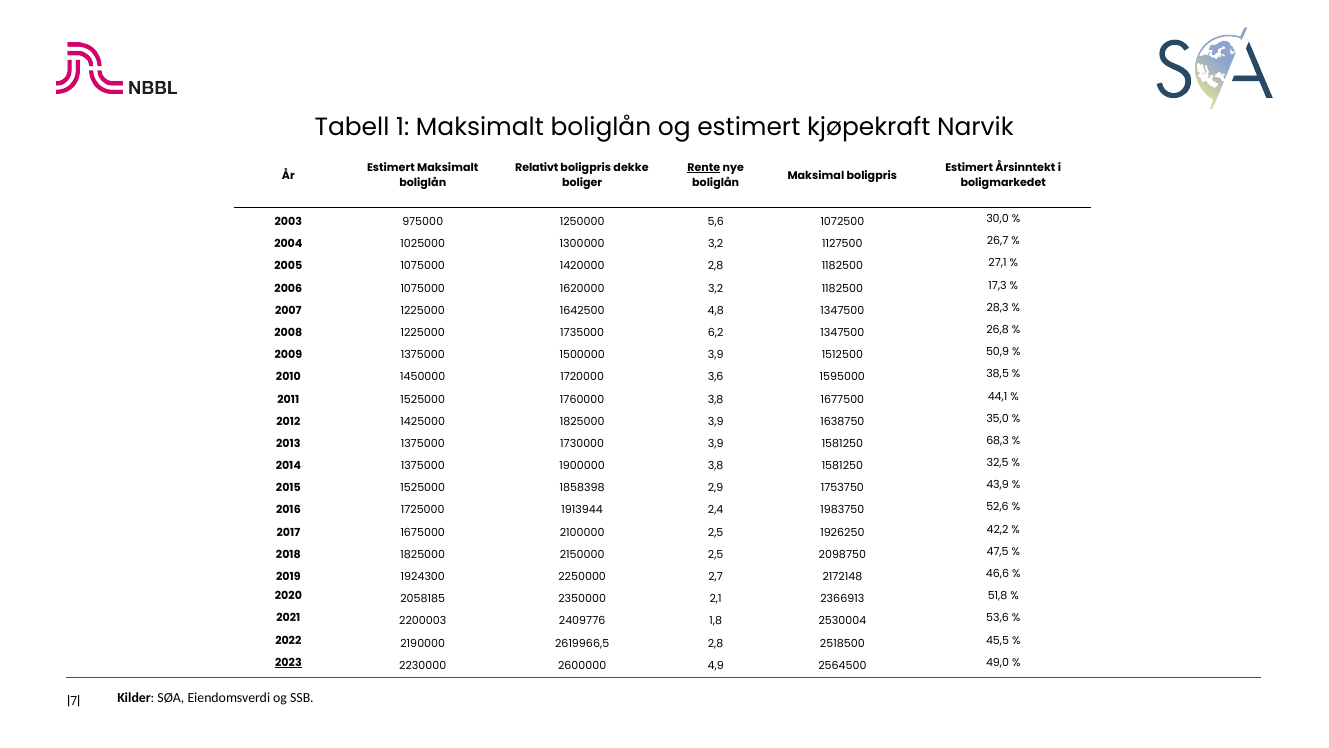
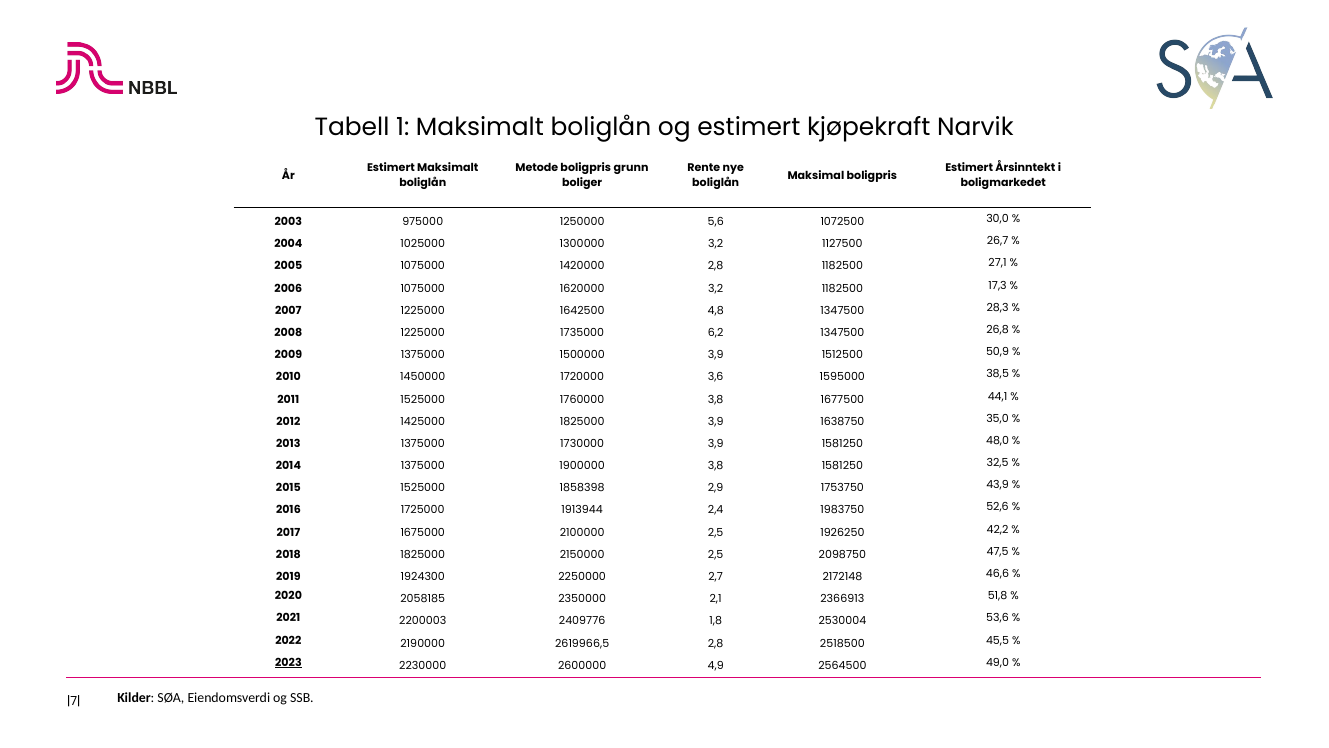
Relativt: Relativt -> Metode (537, 168)
dekke: dekke -> grunn (631, 168)
Rente underline: present -> none (704, 168)
68,3: 68,3 -> 48,0 (998, 441)
